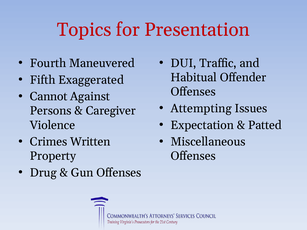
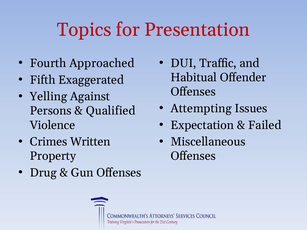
Maneuvered: Maneuvered -> Approached (102, 63)
Cannot: Cannot -> Yelling (49, 97)
Caregiver: Caregiver -> Qualified (111, 111)
Patted: Patted -> Failed (265, 125)
